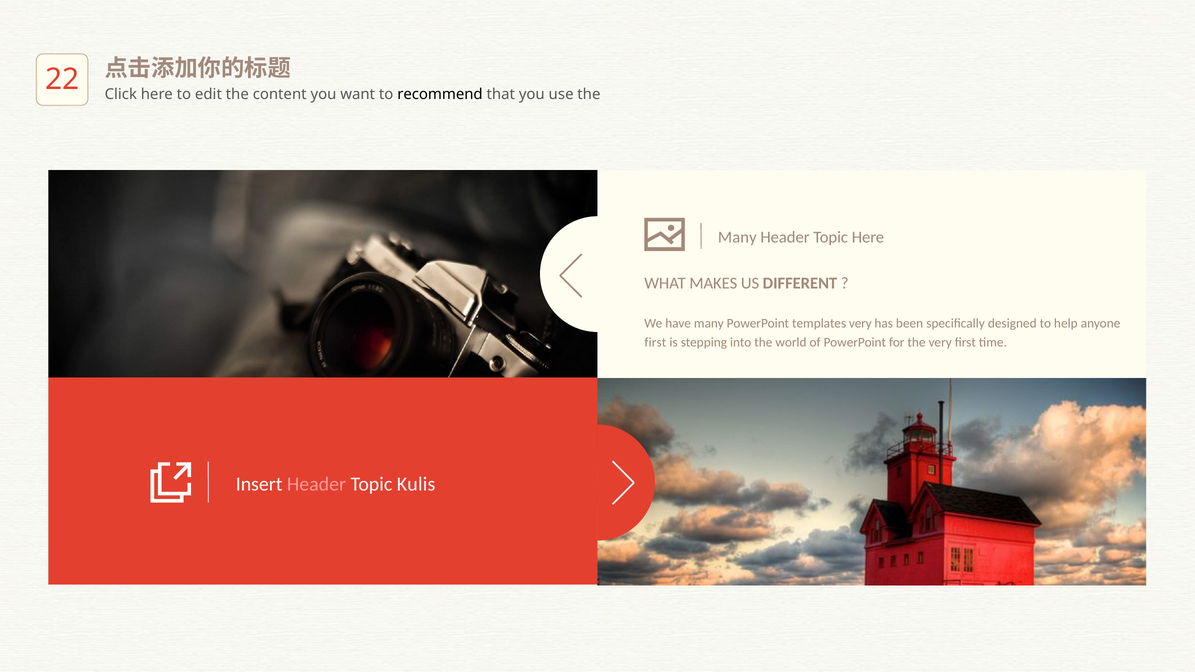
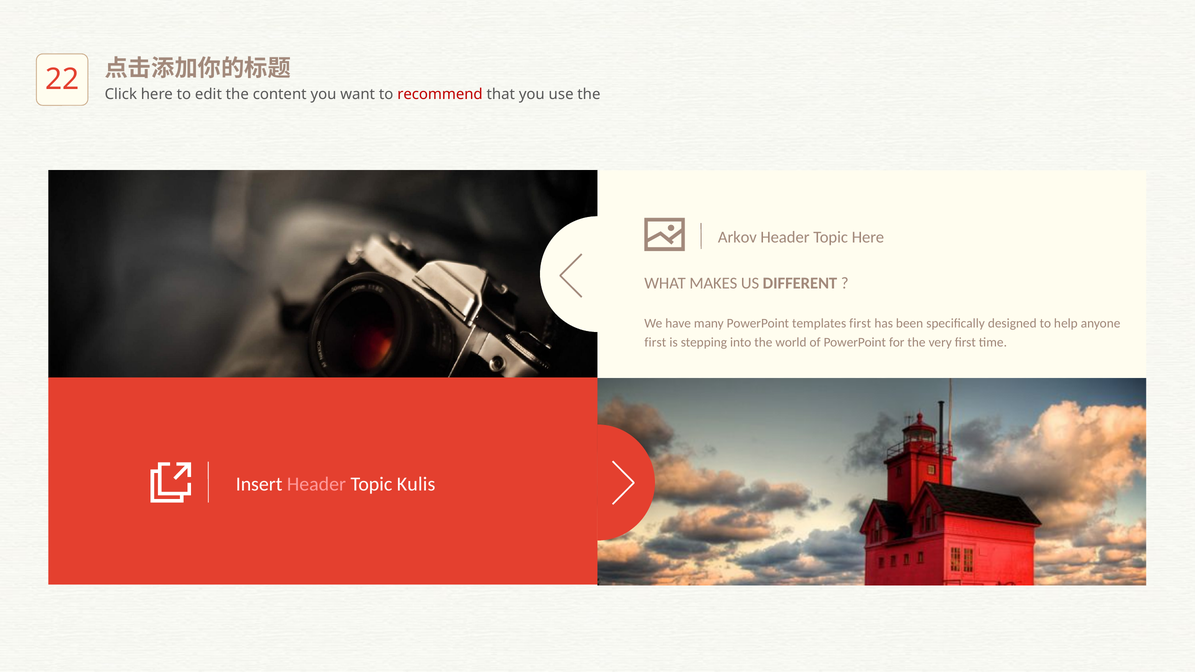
recommend colour: black -> red (440, 94)
Many: Many -> Arkov (737, 237)
templates very: very -> first (860, 323)
